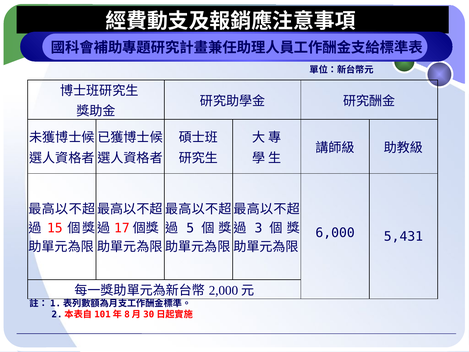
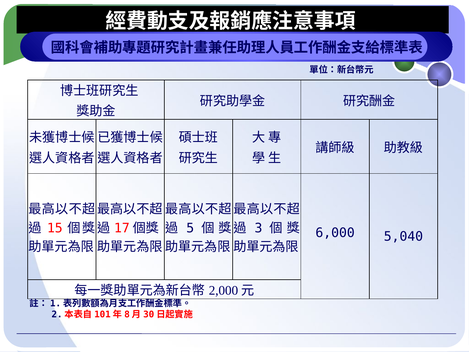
5,431: 5,431 -> 5,040 (403, 236)
